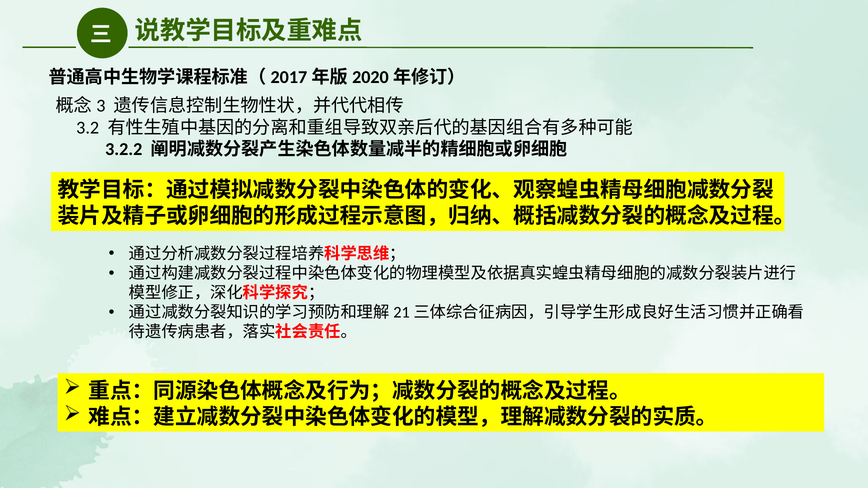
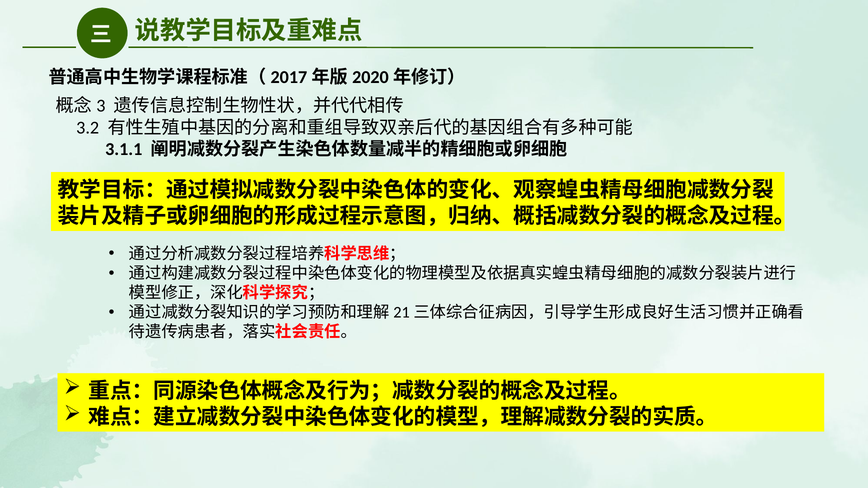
3.2.2: 3.2.2 -> 3.1.1 (124, 149)
